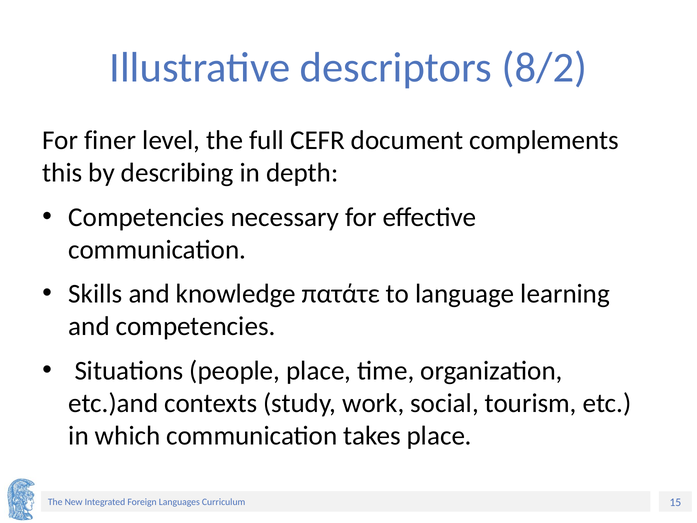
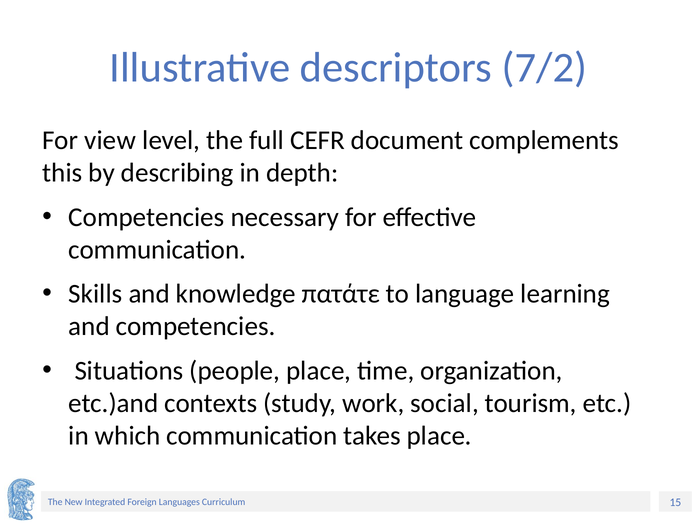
8/2: 8/2 -> 7/2 (545, 67)
finer: finer -> view (110, 140)
